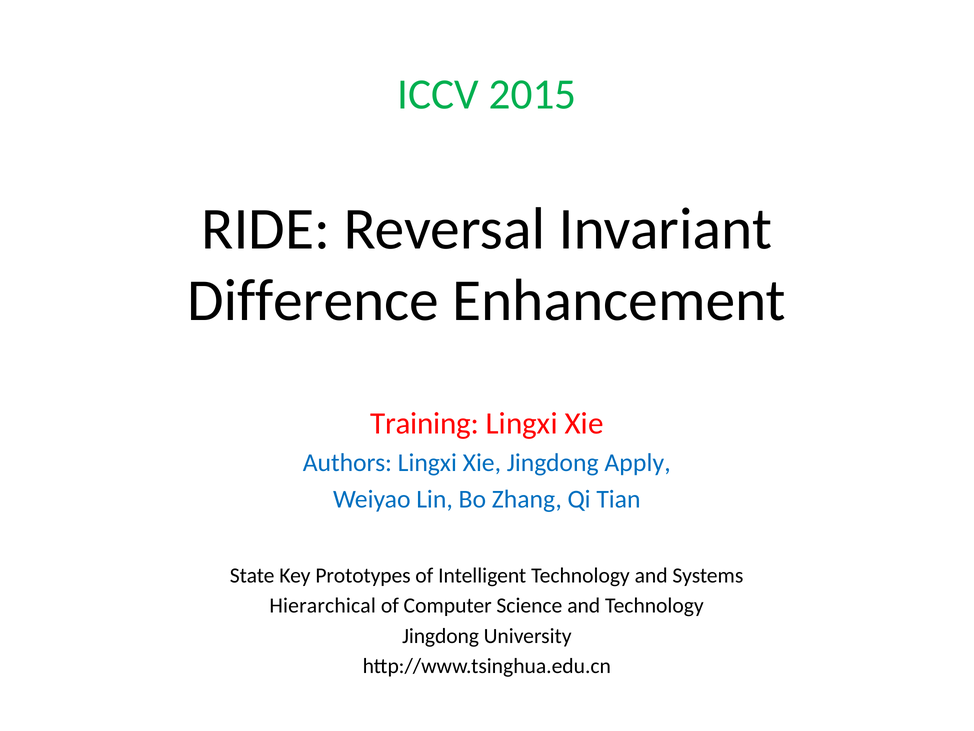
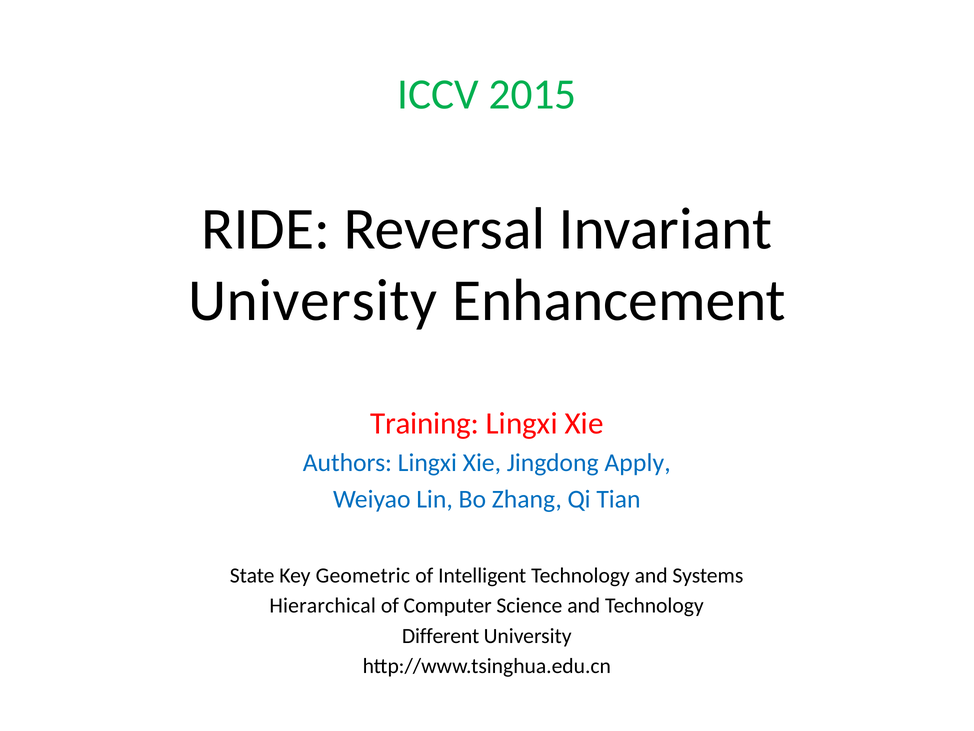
Difference: Difference -> University (313, 301)
Prototypes: Prototypes -> Geometric (363, 575)
Jingdong: Jingdong -> Different (441, 636)
